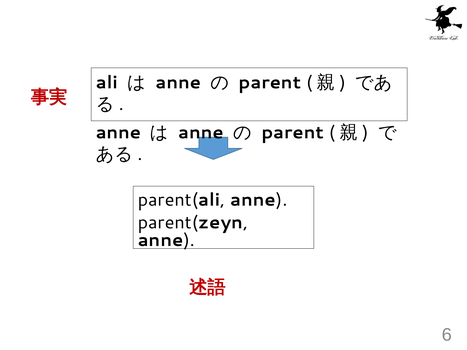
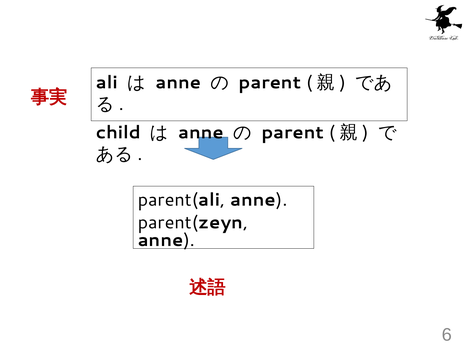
anne: anne -> child (118, 133)
